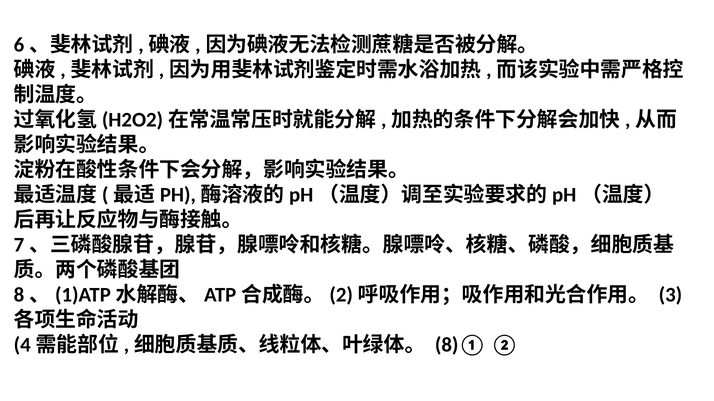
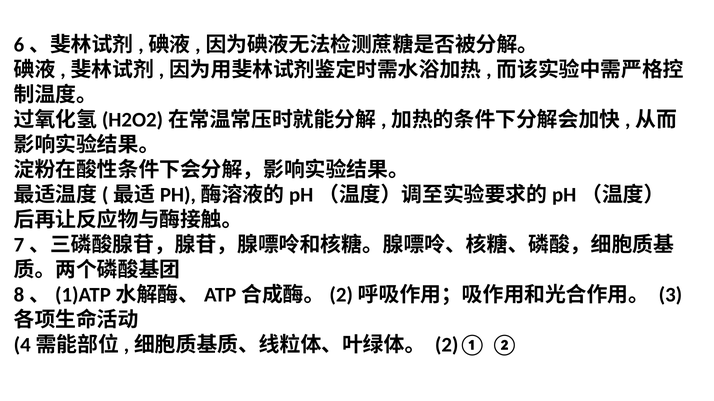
8)①: 8)① -> 2)① (461, 345)
